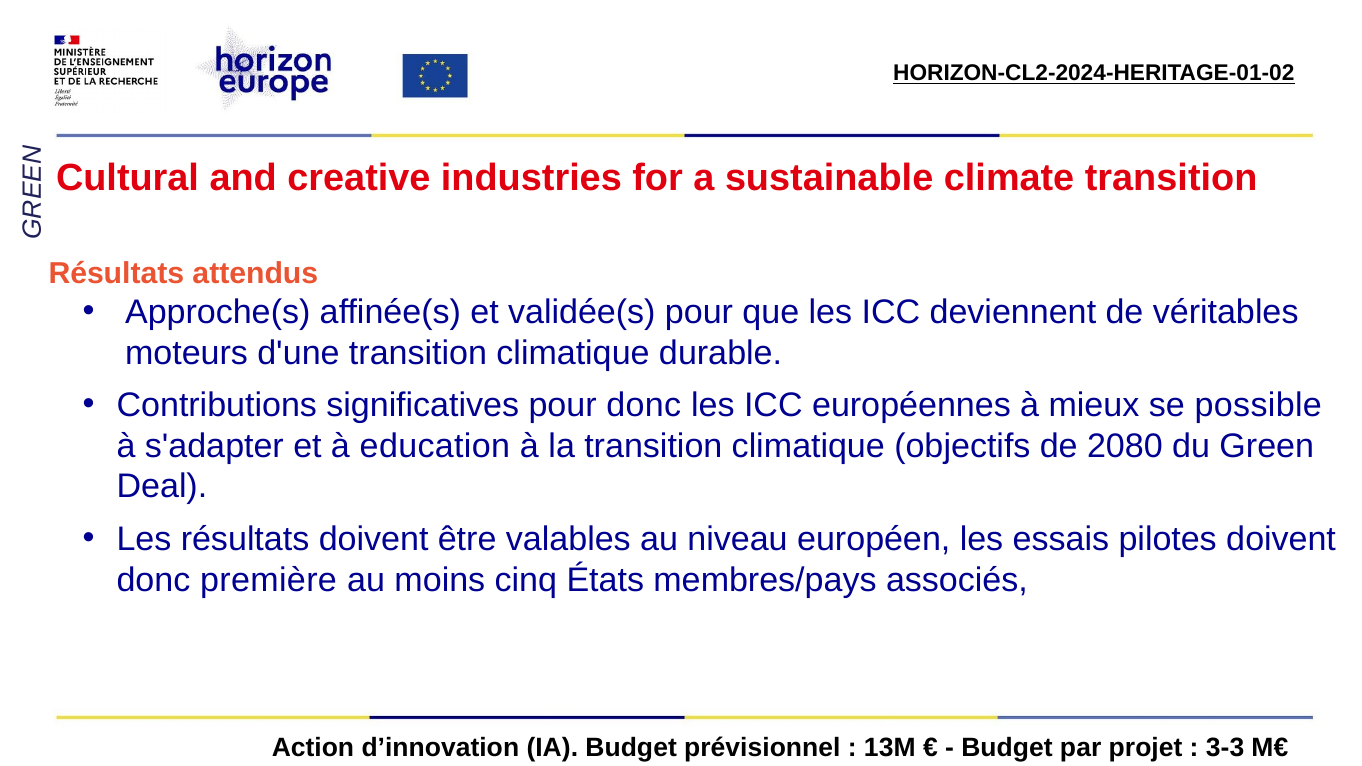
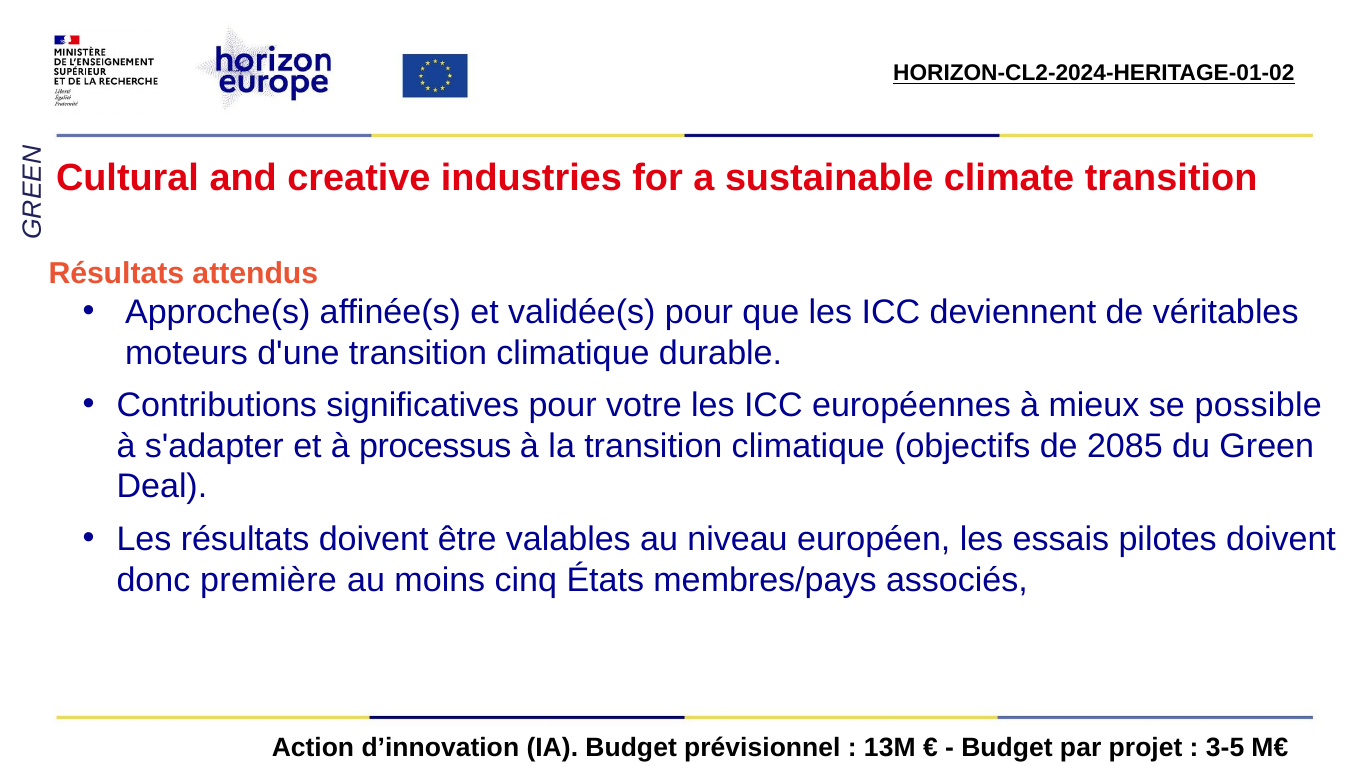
pour donc: donc -> votre (644, 405)
education: education -> processus (435, 446)
2080: 2080 -> 2085 (1125, 446)
3-3: 3-3 -> 3-5 (1225, 747)
